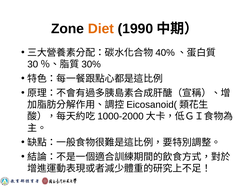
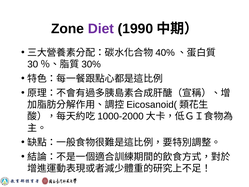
Diet colour: orange -> purple (101, 29)
